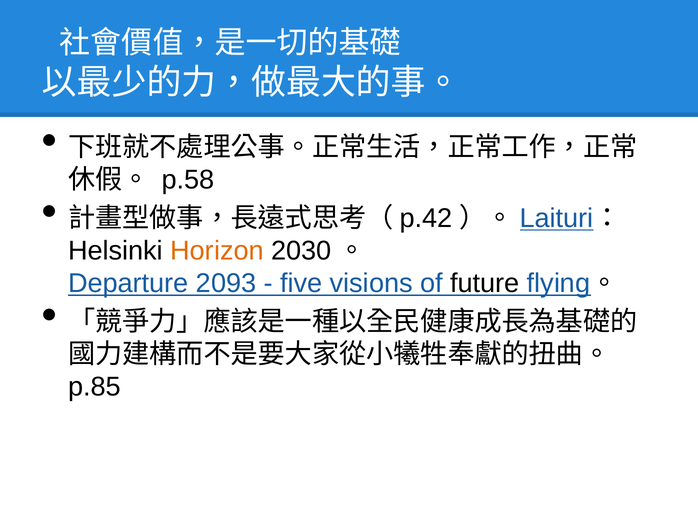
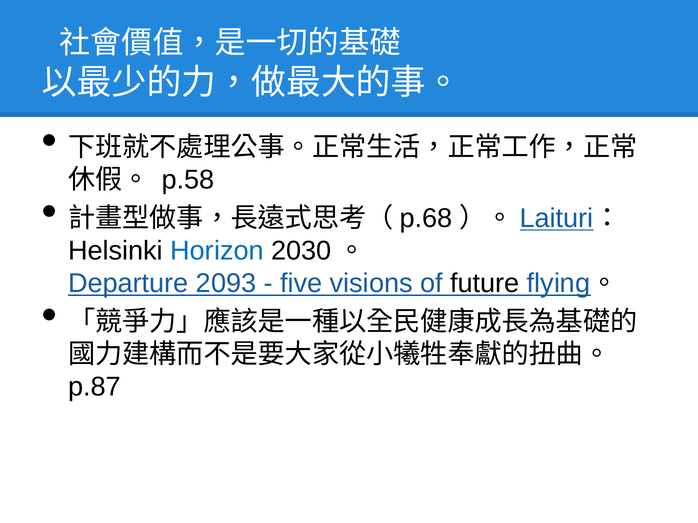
p.42: p.42 -> p.68 (426, 218)
Horizon colour: orange -> blue (217, 251)
p.85: p.85 -> p.87 (94, 387)
